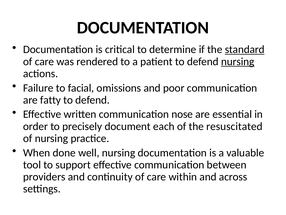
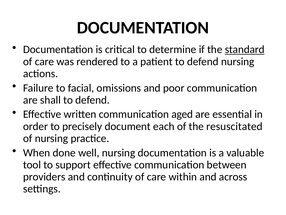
nursing underline: present -> none (238, 61)
fatty: fatty -> shall (51, 100)
nose: nose -> aged (182, 114)
